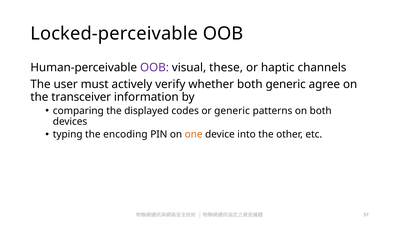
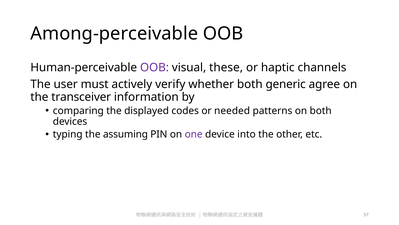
Locked-perceivable: Locked-perceivable -> Among-perceivable (114, 34)
or generic: generic -> needed (232, 110)
encoding: encoding -> assuming (125, 134)
one colour: orange -> purple (194, 134)
